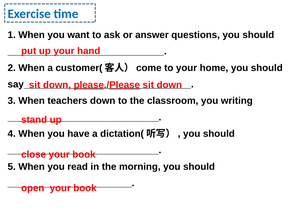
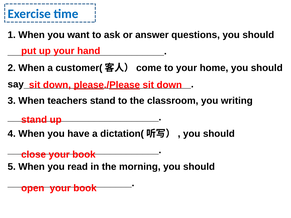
teachers down: down -> stand (103, 101)
